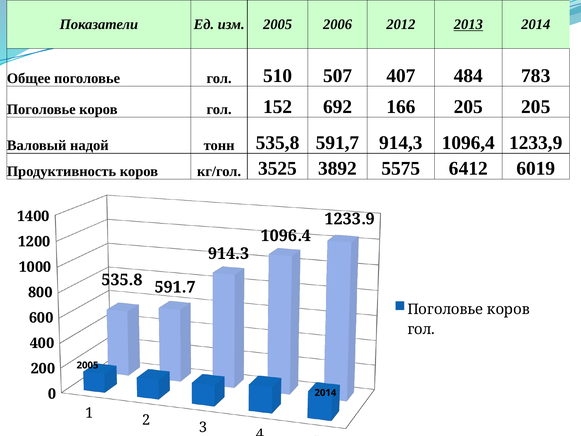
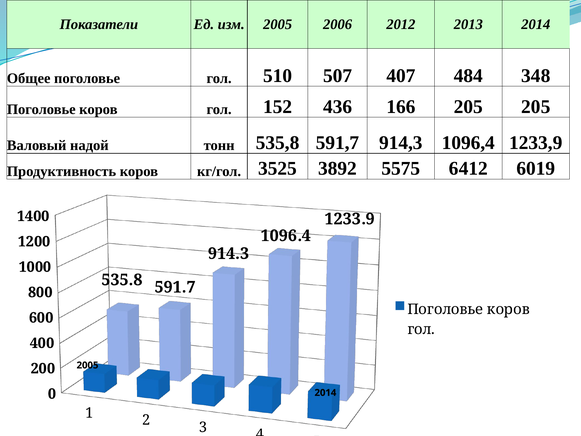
2013 underline: present -> none (468, 24)
783: 783 -> 348 (536, 76)
692: 692 -> 436 (338, 107)
